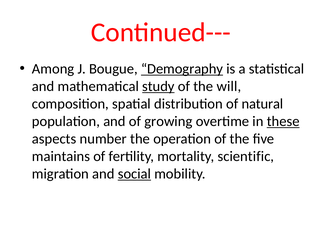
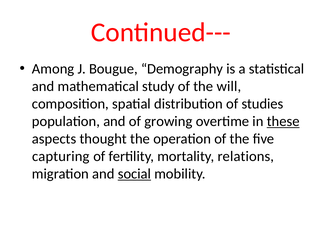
Demography underline: present -> none (182, 69)
study underline: present -> none (158, 86)
natural: natural -> studies (262, 104)
number: number -> thought (103, 139)
maintains: maintains -> capturing (61, 156)
scientific: scientific -> relations (246, 156)
